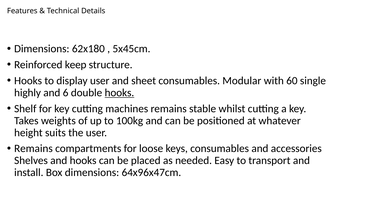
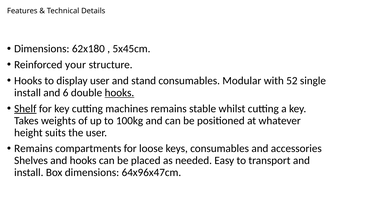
keep: keep -> your (76, 65)
sheet: sheet -> stand (144, 81)
60: 60 -> 52 (292, 81)
highly: highly -> install (28, 93)
Shelf underline: none -> present (25, 109)
